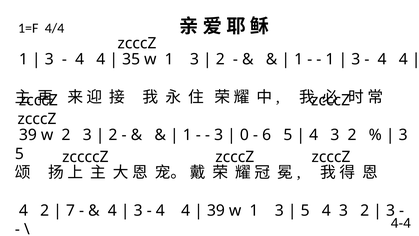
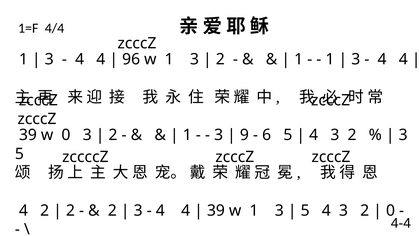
35: 35 -> 96 (131, 59)
w 2: 2 -> 0 (66, 135)
0: 0 -> 9 (244, 135)
7: 7 -> 2 (70, 210)
4: 4 -> 2 (112, 210)
3: 3 -> 0 (391, 210)
